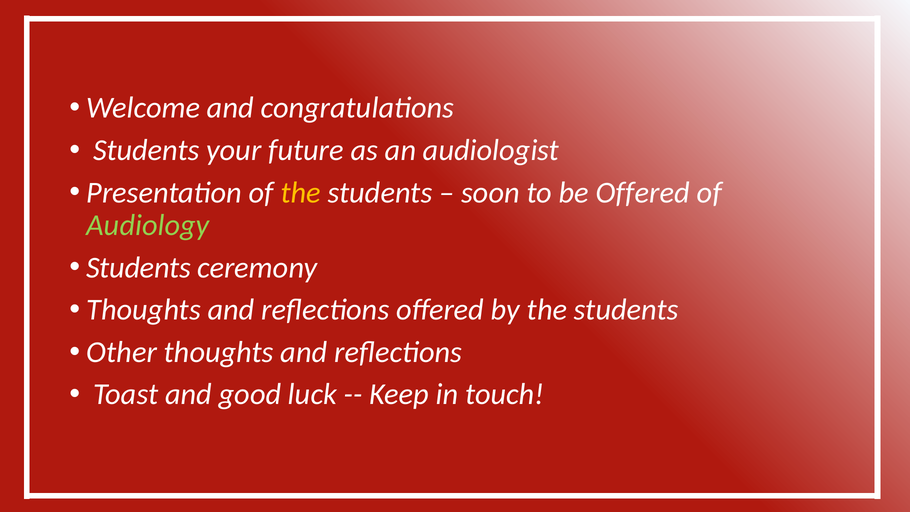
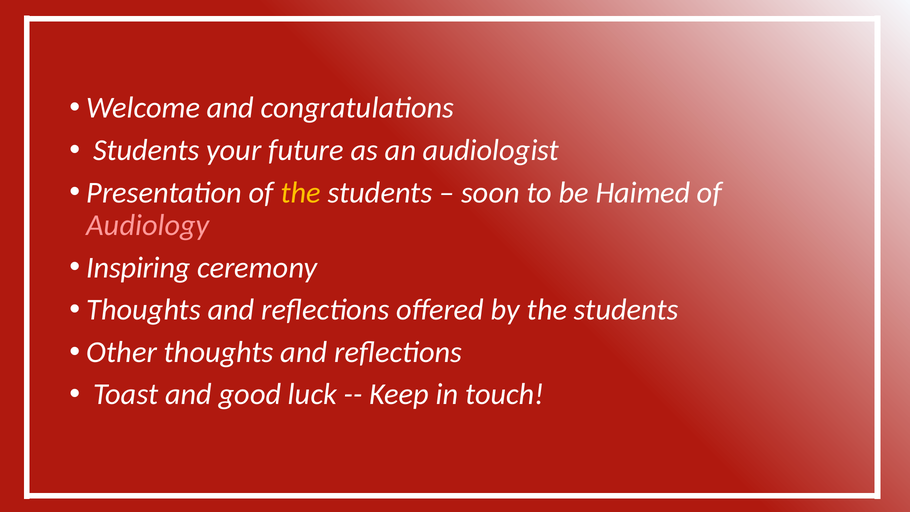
be Offered: Offered -> Haimed (643, 192)
Audiology colour: light green -> pink (148, 225)
Students: Students -> Inspiring (138, 268)
